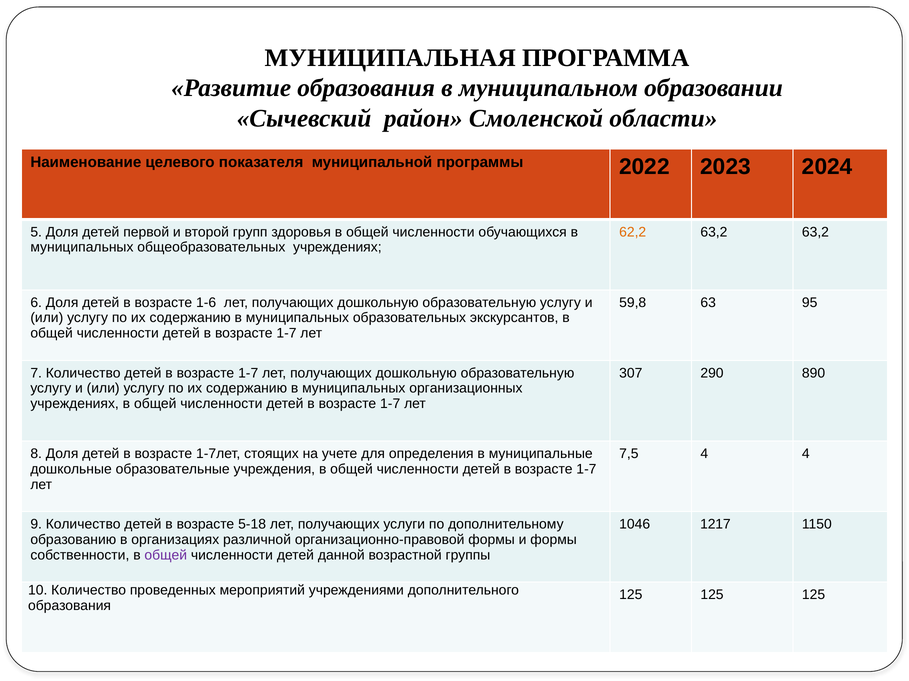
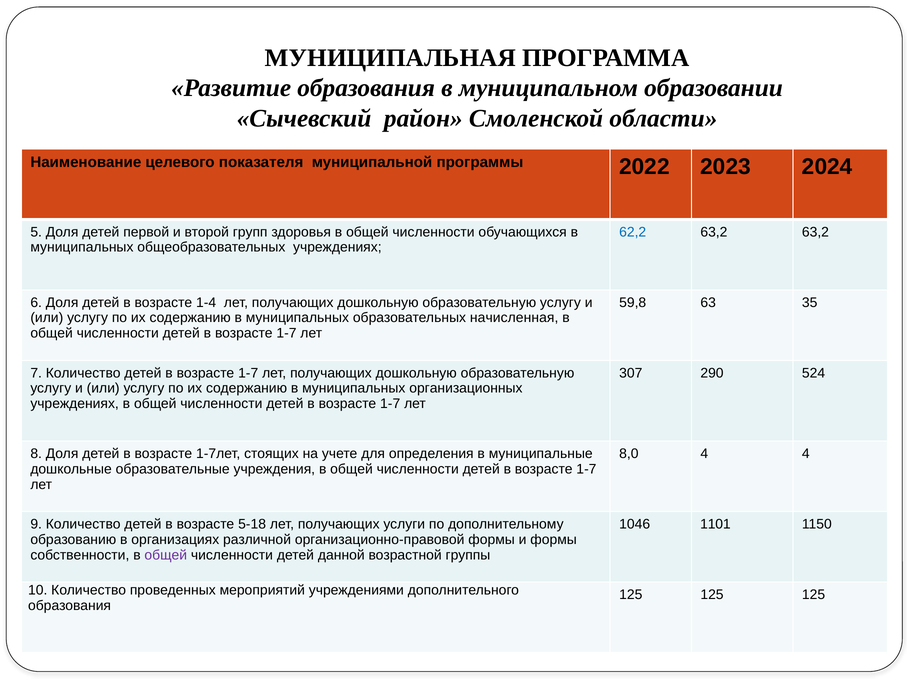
62,2 colour: orange -> blue (633, 232)
1-6: 1-6 -> 1-4 (206, 303)
95: 95 -> 35 (810, 303)
экскурсантов: экскурсантов -> начисленная (514, 318)
890: 890 -> 524 (814, 373)
7,5: 7,5 -> 8,0 (629, 454)
1217: 1217 -> 1101 (715, 525)
